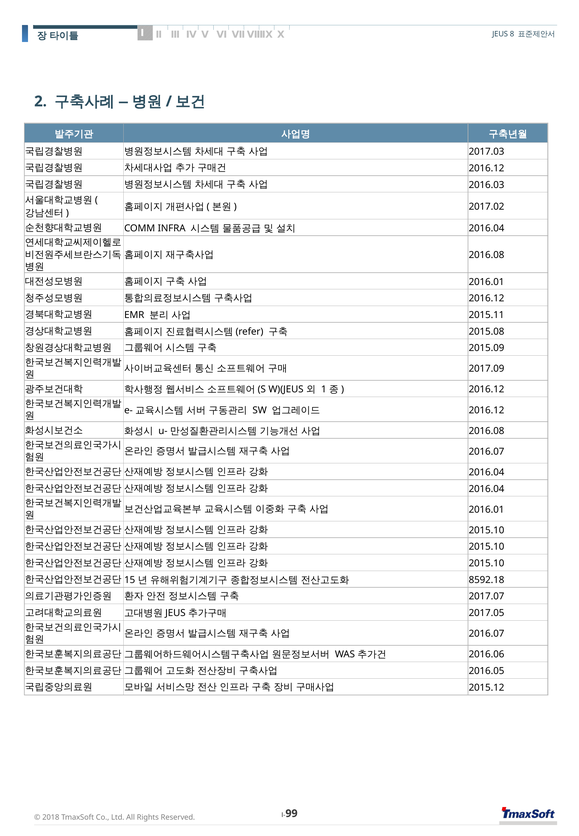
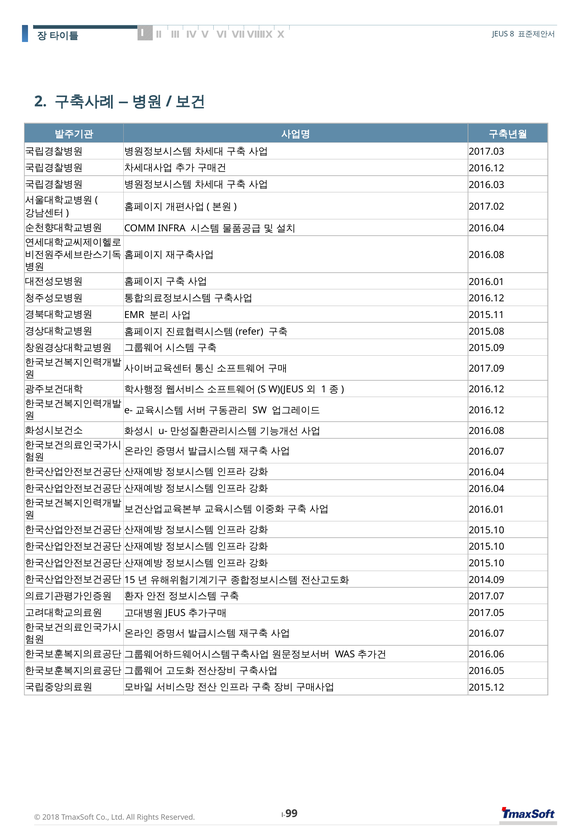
8592.18: 8592.18 -> 2014.09 (487, 580)
